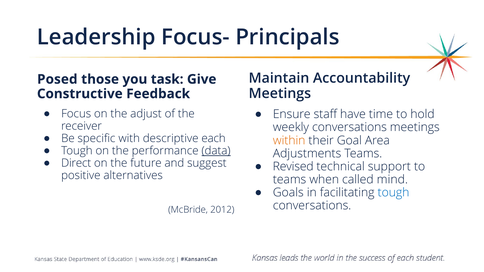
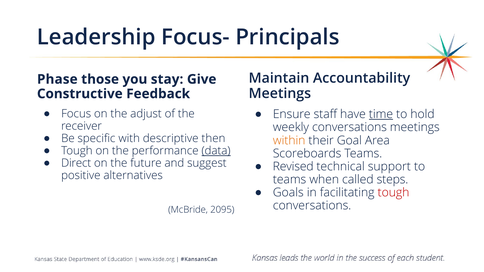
Posed: Posed -> Phase (57, 79)
task: task -> stay (167, 79)
time underline: none -> present (381, 114)
each: each -> then (213, 139)
Adjustments: Adjustments -> Scoreboards (307, 154)
mind: mind -> steps (392, 180)
tough colour: blue -> red (393, 193)
2012: 2012 -> 2095 (222, 210)
